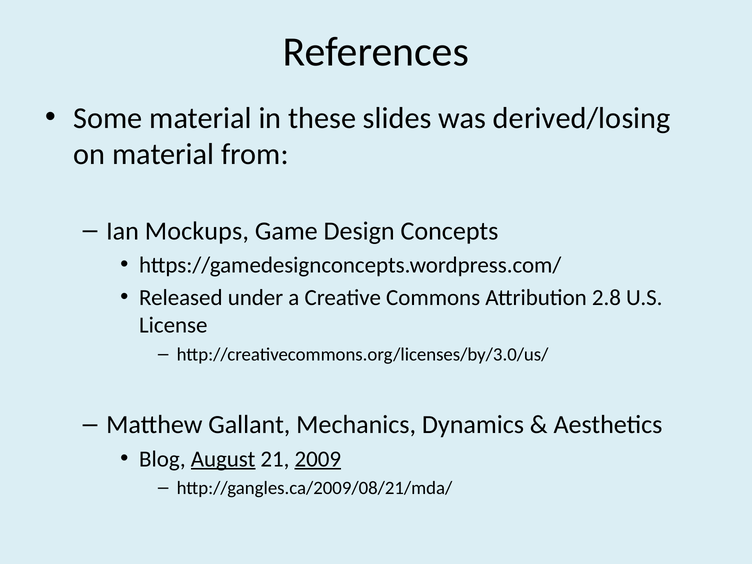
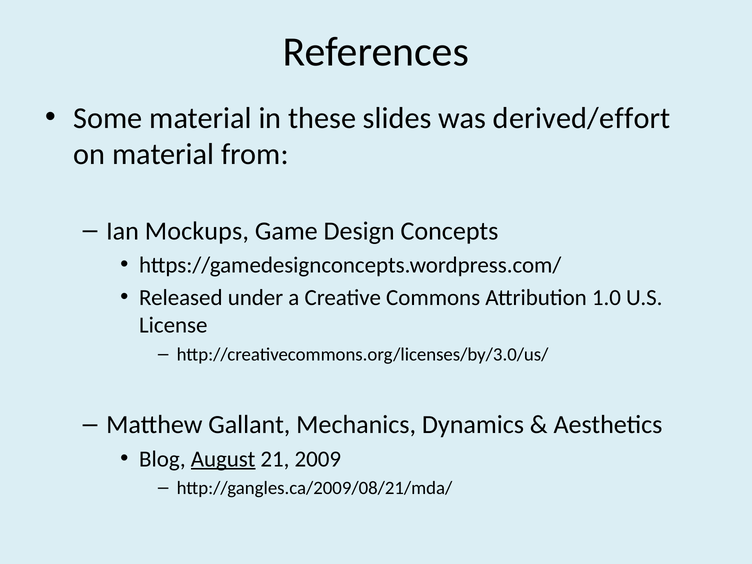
derived/losing: derived/losing -> derived/effort (582, 118)
2.8: 2.8 -> 1.0 (606, 298)
2009 underline: present -> none (318, 459)
